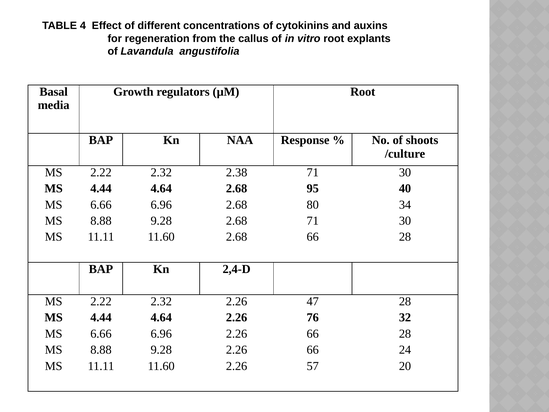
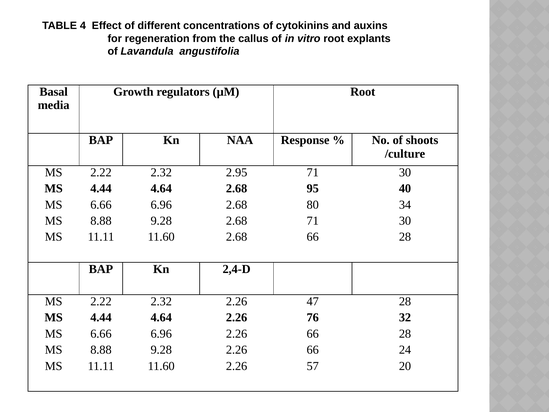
2.38: 2.38 -> 2.95 (237, 172)
